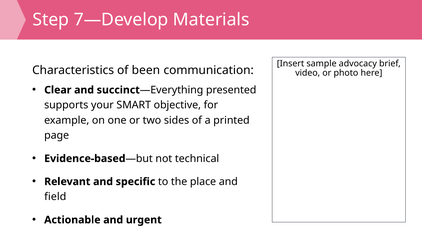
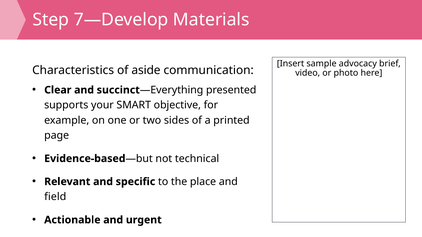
been: been -> aside (146, 70)
